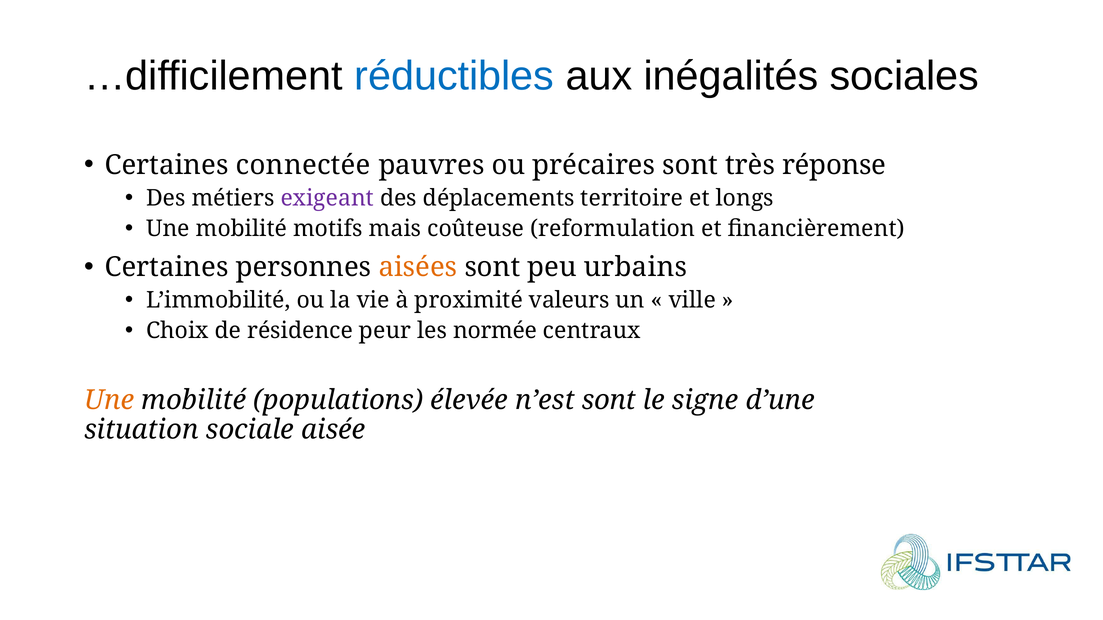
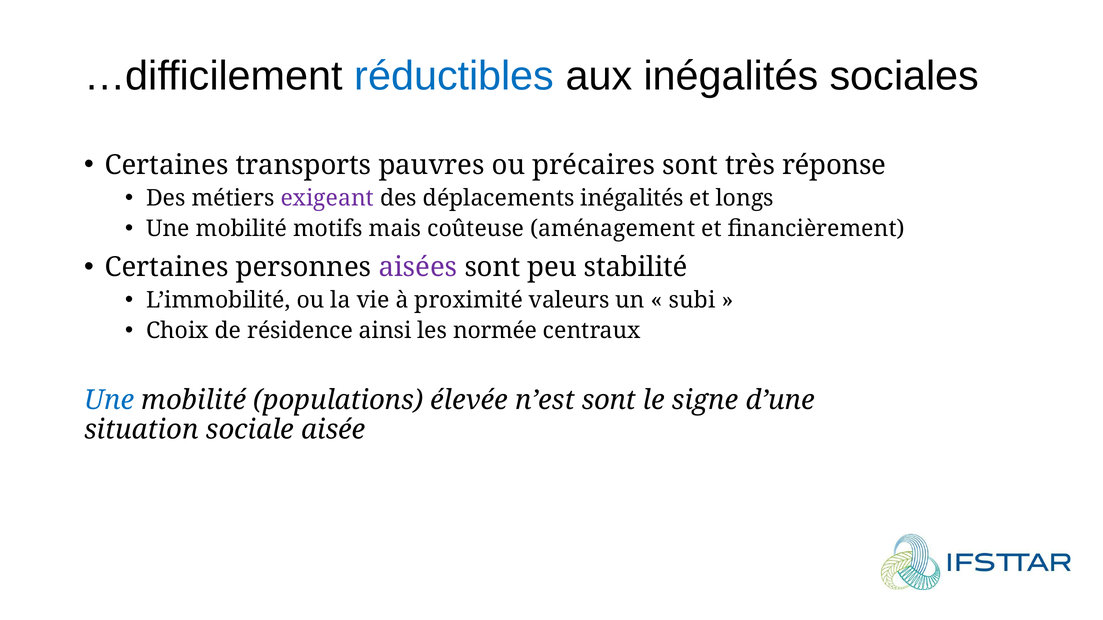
connectée: connectée -> transports (304, 165)
déplacements territoire: territoire -> inégalités (632, 198)
reformulation: reformulation -> aménagement (613, 229)
aisées colour: orange -> purple (418, 267)
urbains: urbains -> stabilité (636, 267)
ville: ville -> subi (692, 301)
peur: peur -> ainsi (385, 331)
Une colour: orange -> blue (109, 400)
